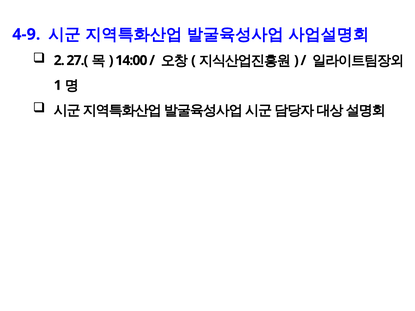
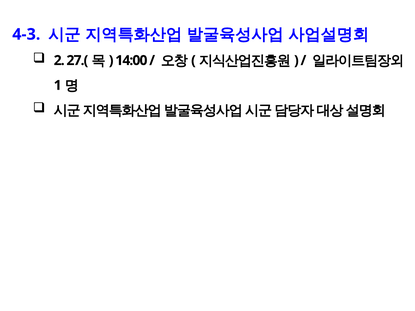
4-9: 4-9 -> 4-3 (26, 34)
